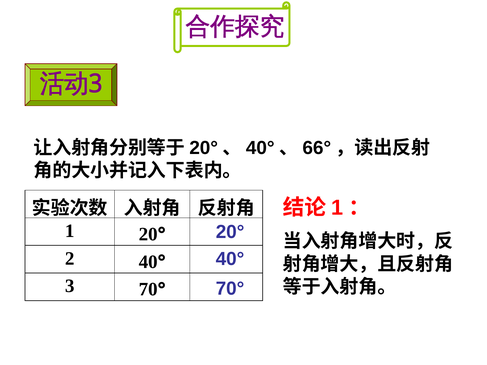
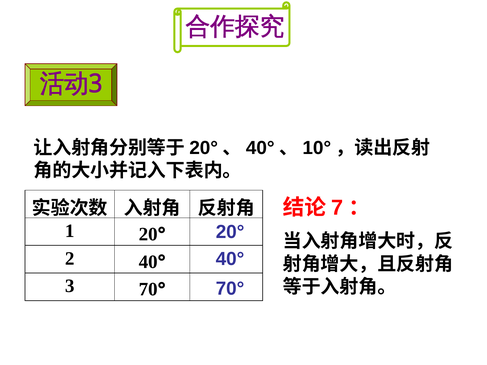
66°: 66° -> 10° (317, 148)
1: 1 -> 7 (337, 208)
